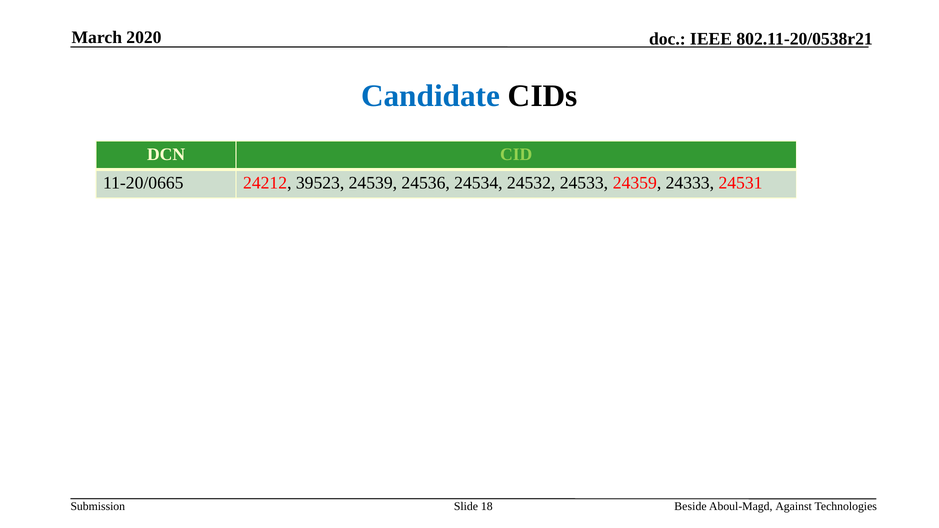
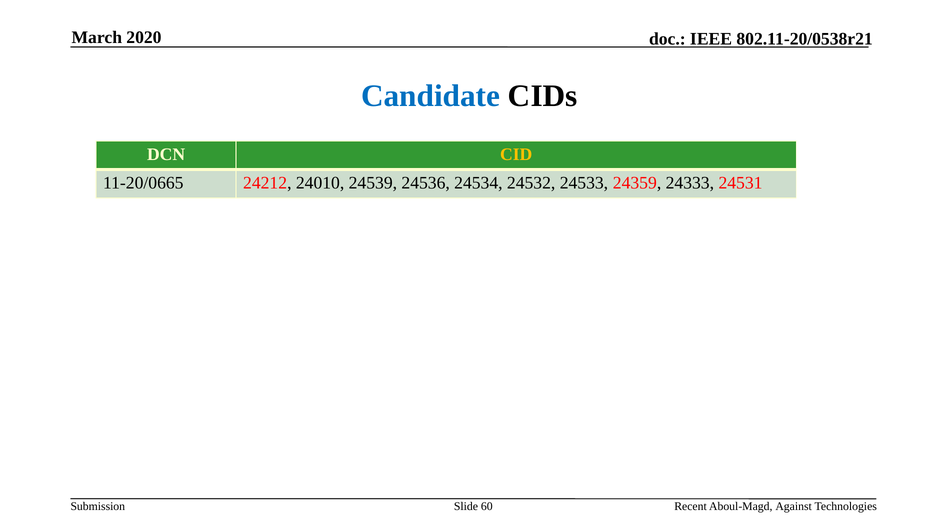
CID colour: light green -> yellow (516, 154)
39523: 39523 -> 24010 (320, 183)
18: 18 -> 60 (487, 507)
Beside: Beside -> Recent (691, 507)
